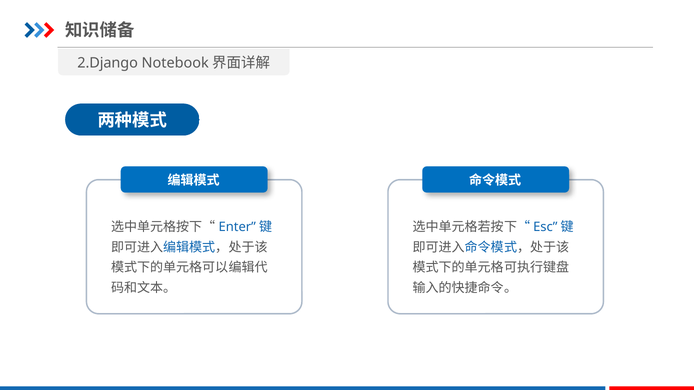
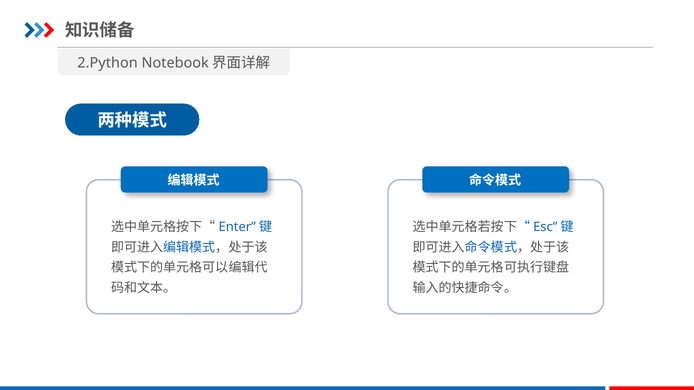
2.Django: 2.Django -> 2.Python (108, 63)
